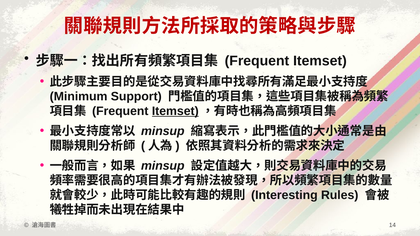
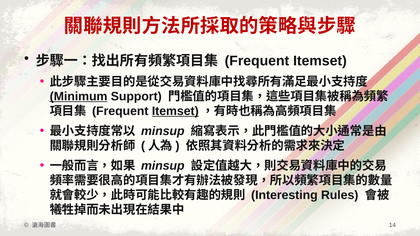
Minimum underline: none -> present (79, 97)
